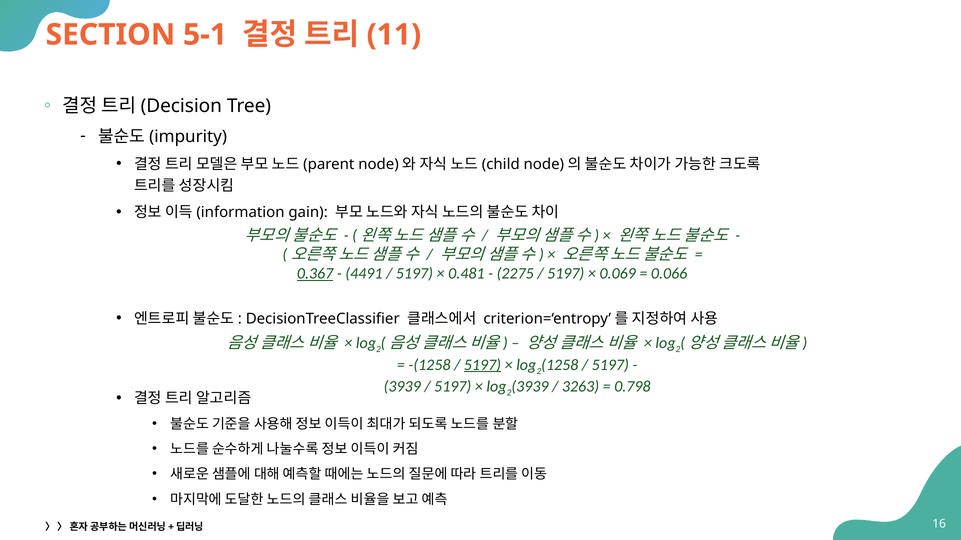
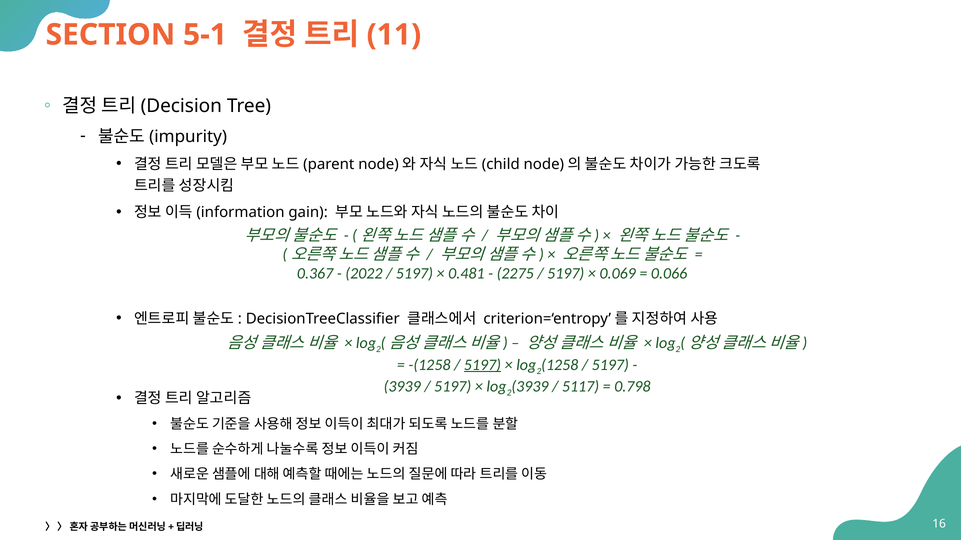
0.367 underline: present -> none (315, 274)
4491: 4491 -> 2022 (364, 274)
3263: 3263 -> 5117 (581, 387)
